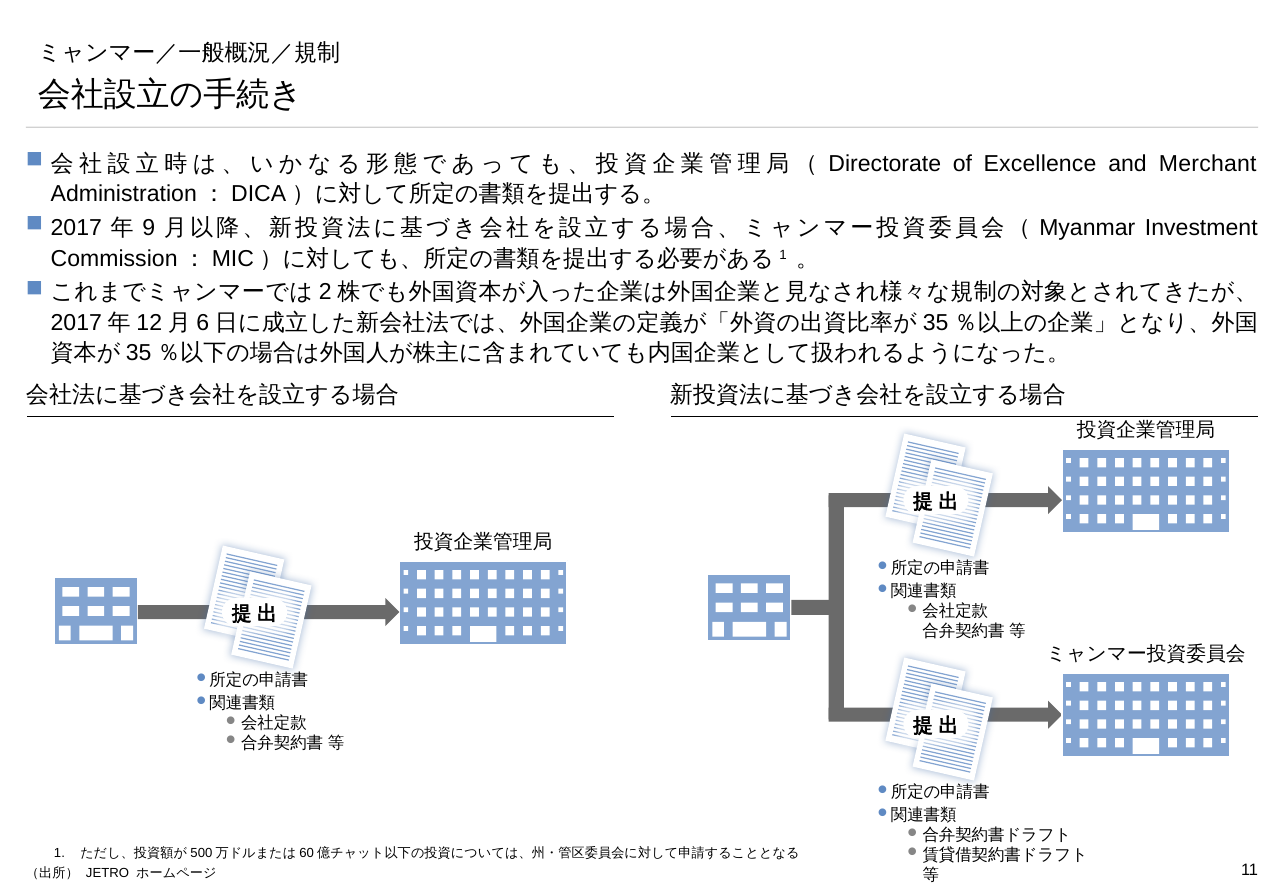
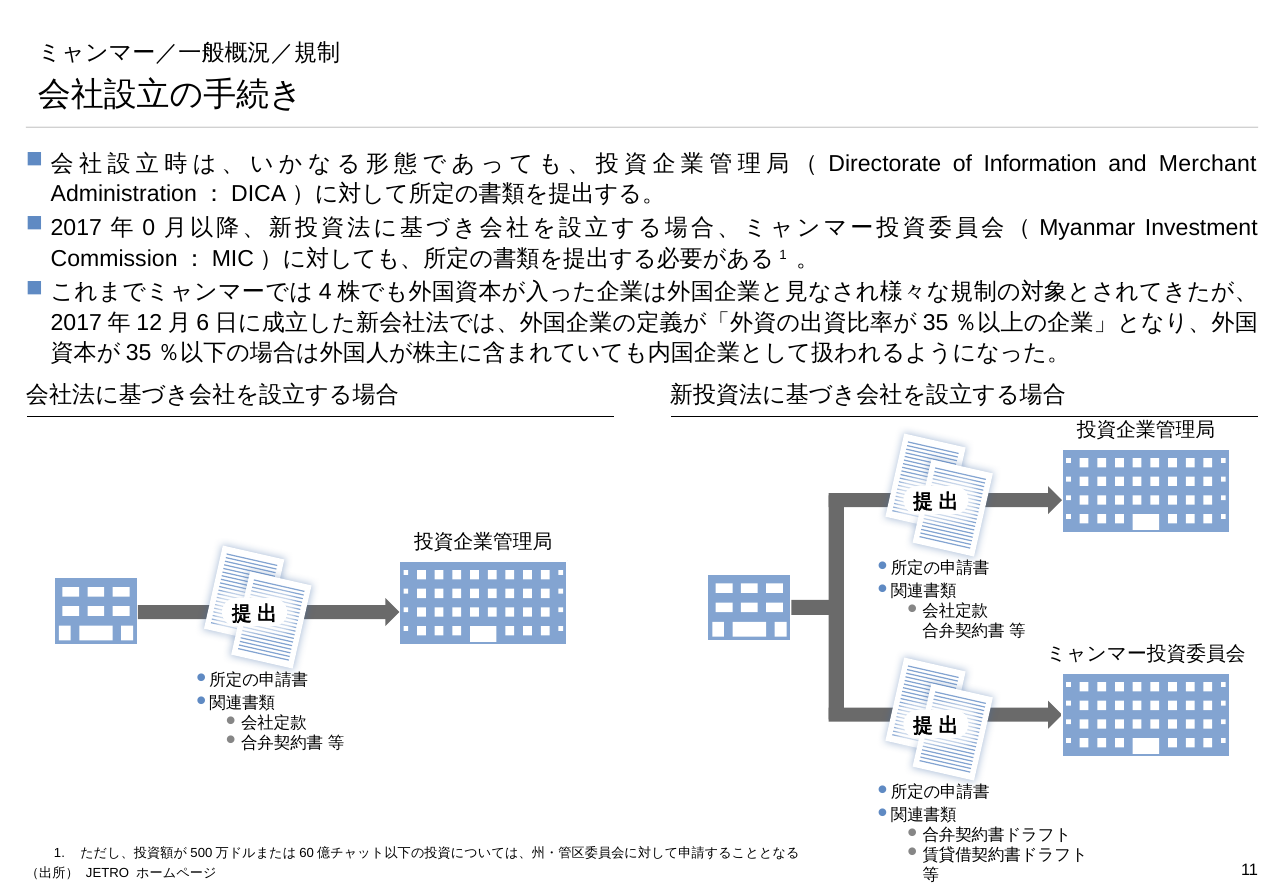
Excellence: Excellence -> Information (1040, 164)
9: 9 -> 0 (149, 228)
2: 2 -> 4 (325, 292)
